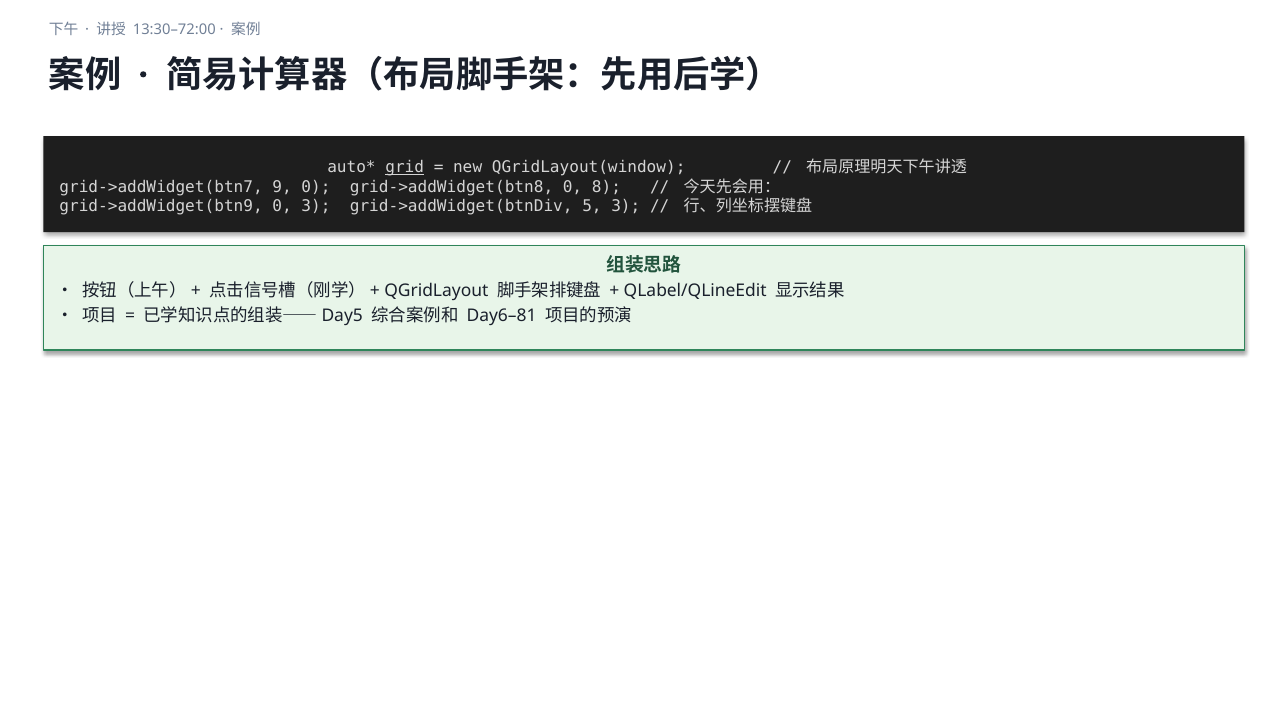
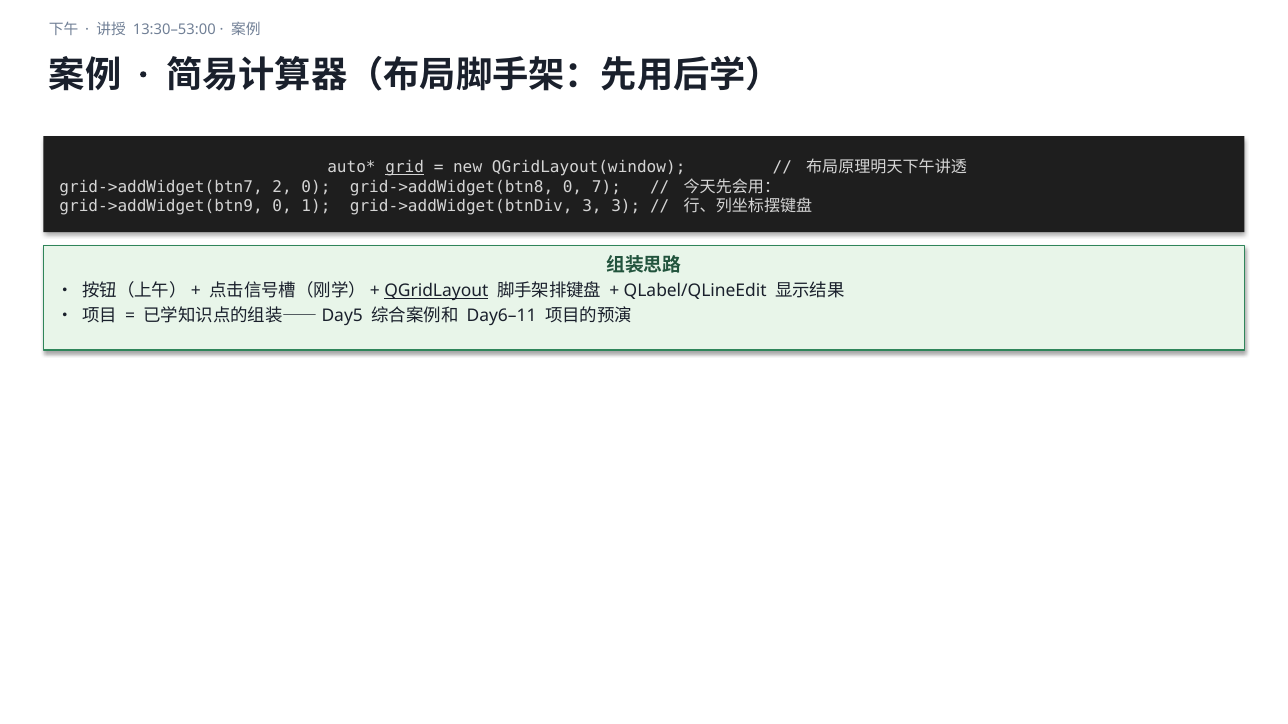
13:30–72:00: 13:30–72:00 -> 13:30–53:00 (174, 30)
9: 9 -> 2 (282, 187)
8: 8 -> 7 (606, 187)
0 3: 3 -> 1 (316, 206)
grid->addWidget(btnDiv 5: 5 -> 3 (592, 206)
QGridLayout underline: none -> present (436, 291)
Day6–81: Day6–81 -> Day6–11 (502, 316)
